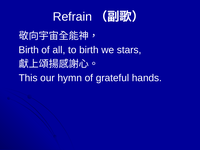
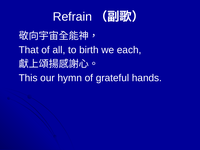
Birth: Birth -> That (29, 50)
stars: stars -> each (129, 50)
